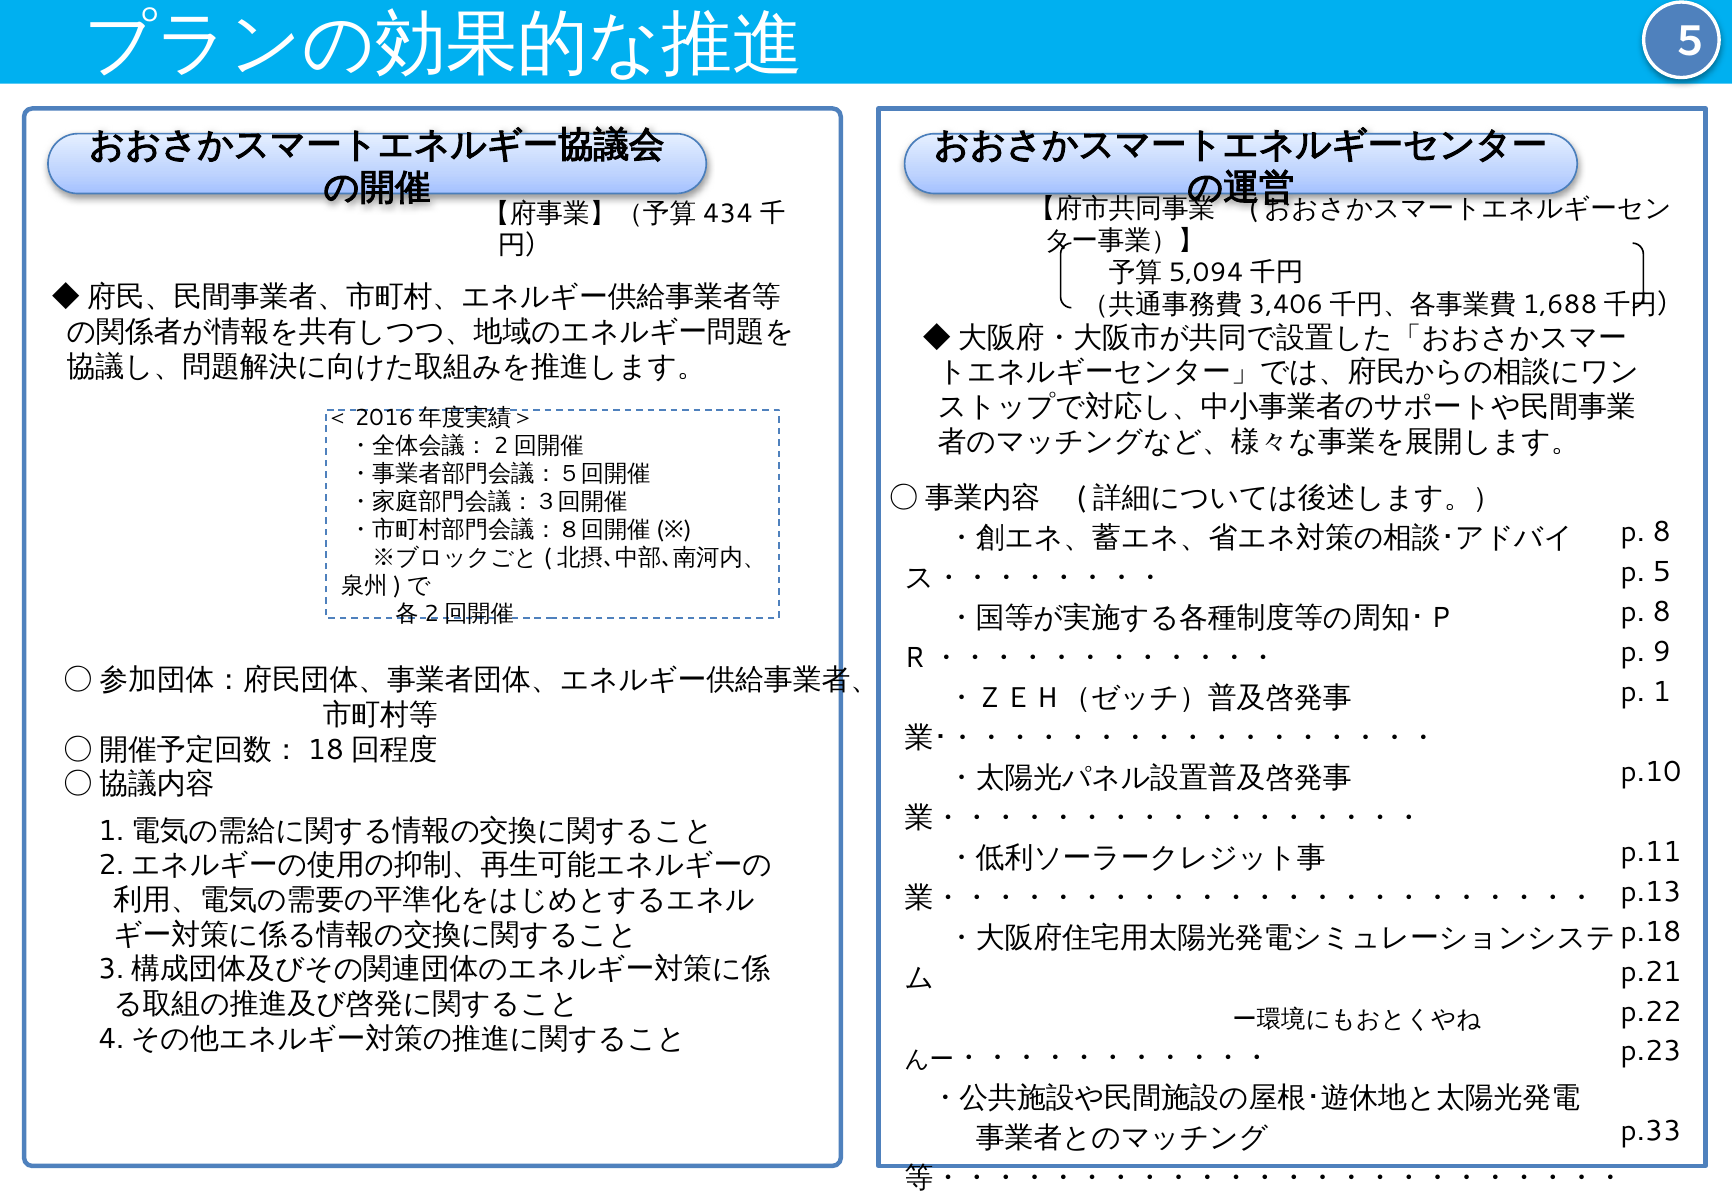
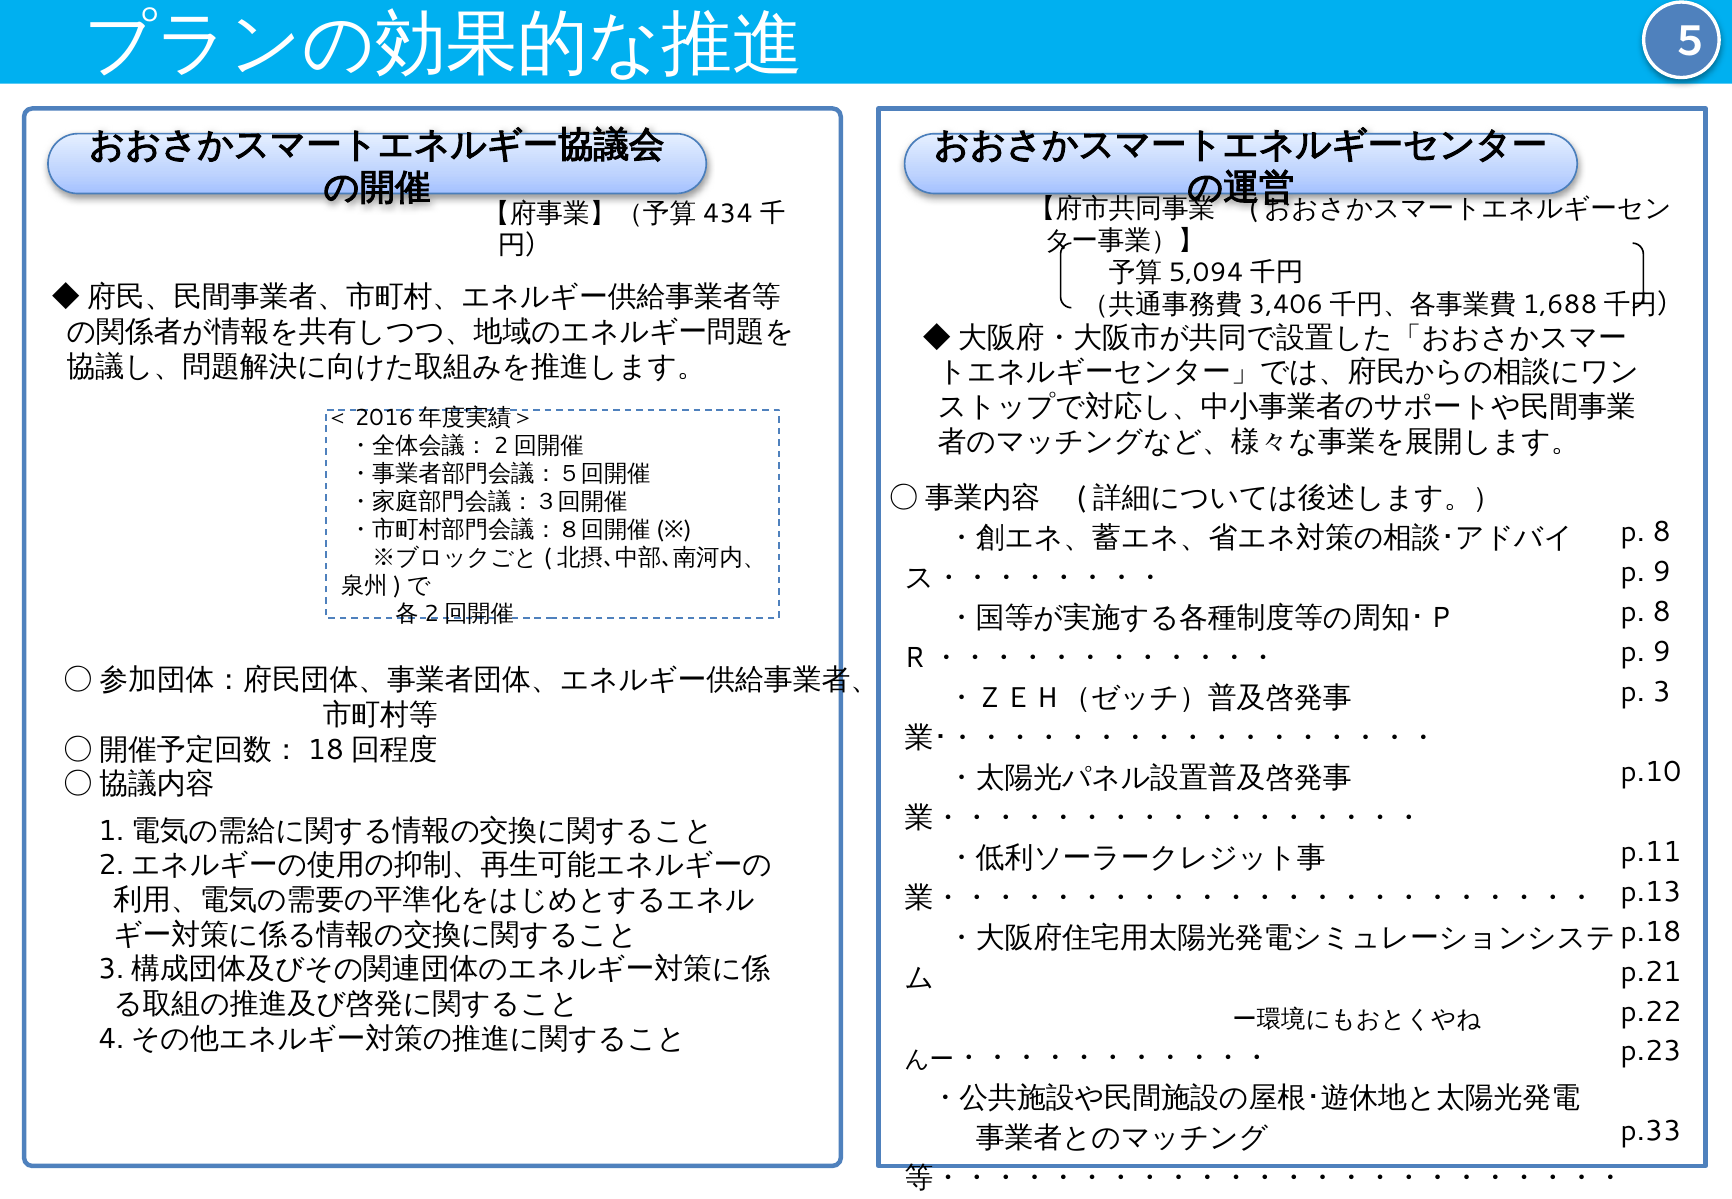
5: 5 -> 9 (1662, 572)
1: 1 -> 3 (1662, 692)
